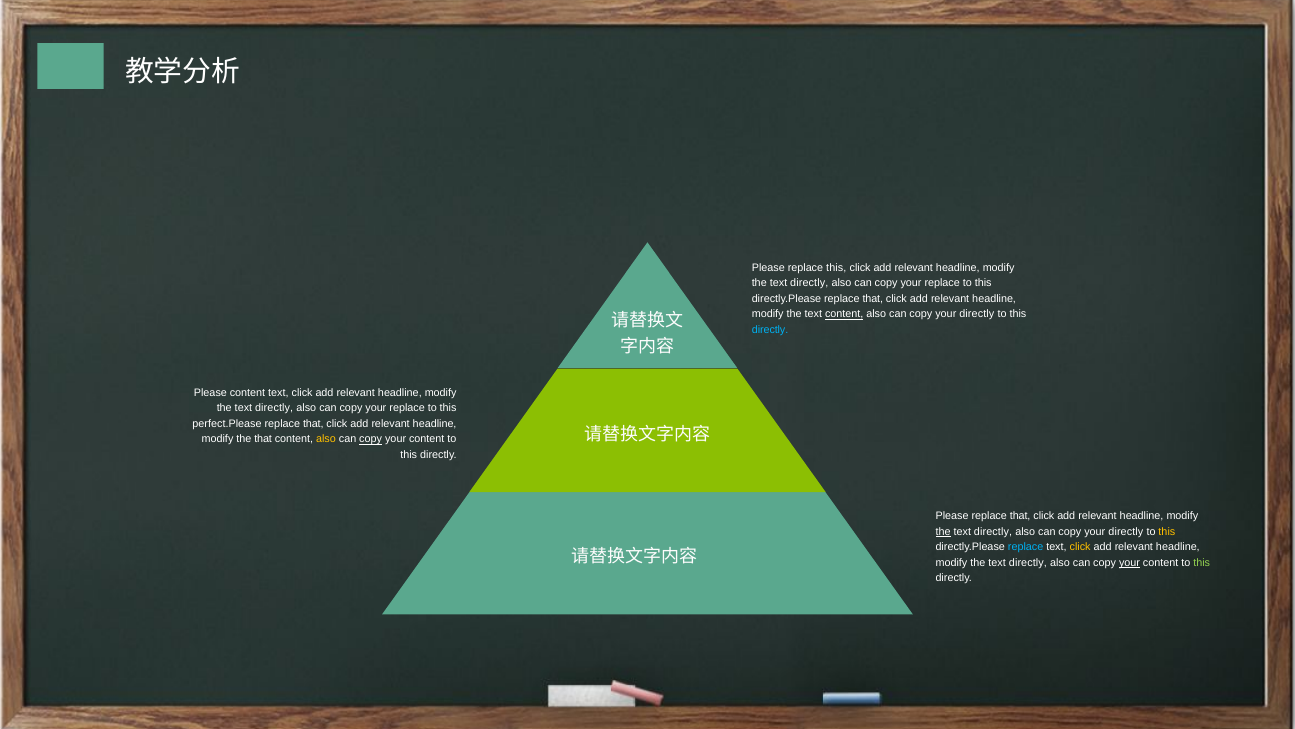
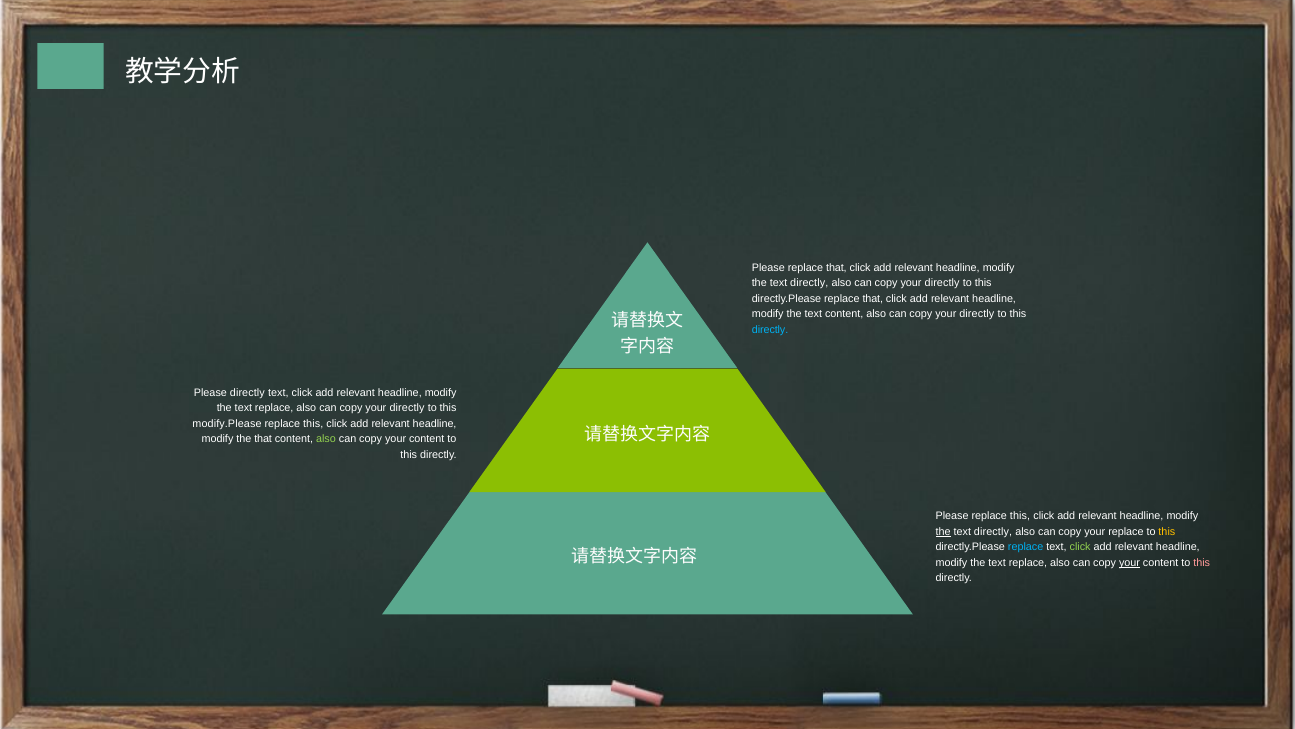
Please replace this: this -> that (836, 268)
replace: replace -> directly (942, 283)
content underline: present -> none (844, 314)
Please content: content -> directly (247, 393)
directly: directly -> replace (274, 408)
replace: replace -> directly (407, 408)
perfect.Please: perfect.Please -> modify.Please (227, 424)
that: that -> this (313, 424)
also colour: yellow -> light green (326, 439)
copy underline: present -> none (371, 439)
Please replace that: that -> this (1020, 516)
directly: directly -> replace (1126, 532)
click colour: yellow -> light green (1080, 547)
directly: directly -> replace (1028, 563)
this colour: light green -> pink (1202, 563)
